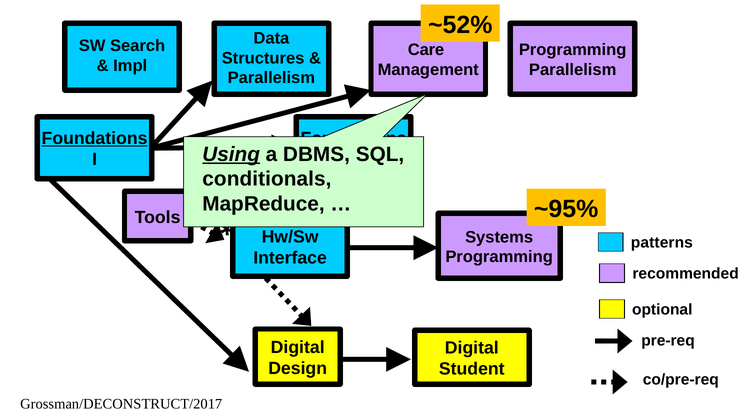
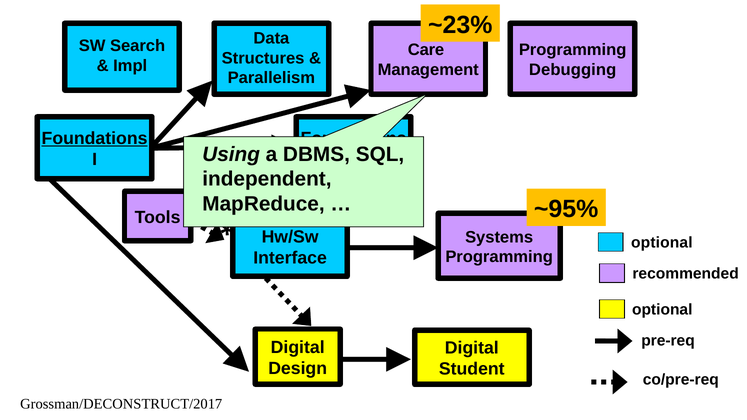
~52%: ~52% -> ~23% (460, 25)
Parallelism: Parallelism -> Debugging (573, 70)
Using underline: present -> none (231, 154)
conditionals: conditionals -> independent (267, 179)
patterns: patterns -> optional (662, 243)
